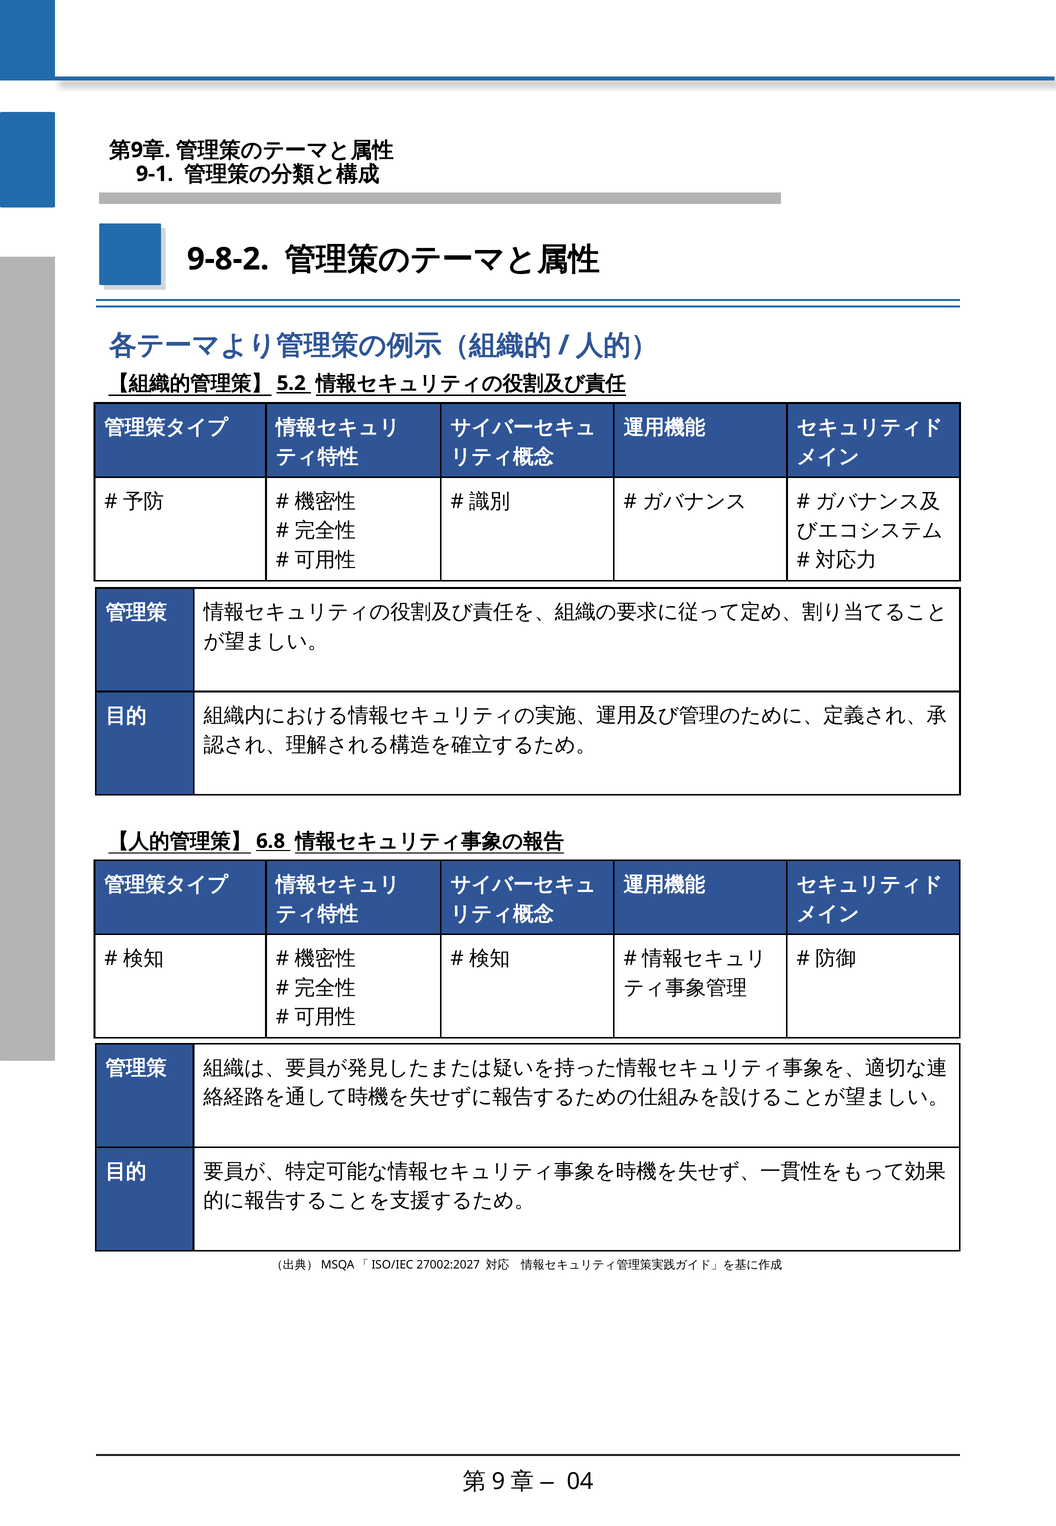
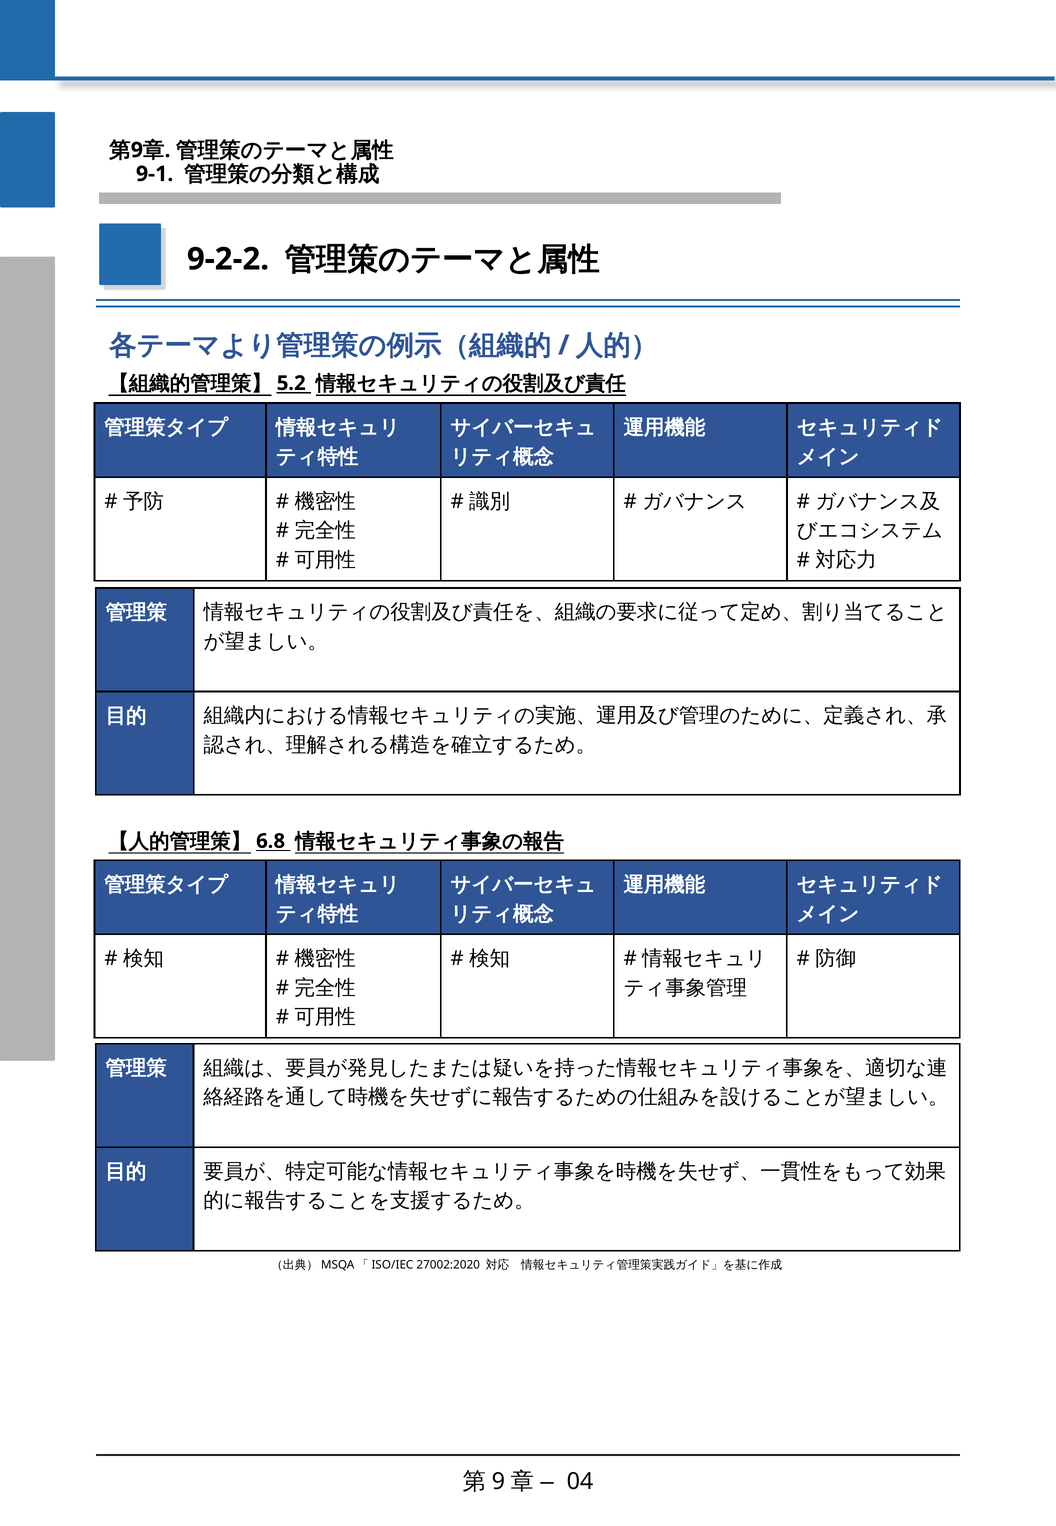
9-8-2: 9-8-2 -> 9-2-2 (228, 259)
27002:2027: 27002:2027 -> 27002:2020 (448, 1264)
